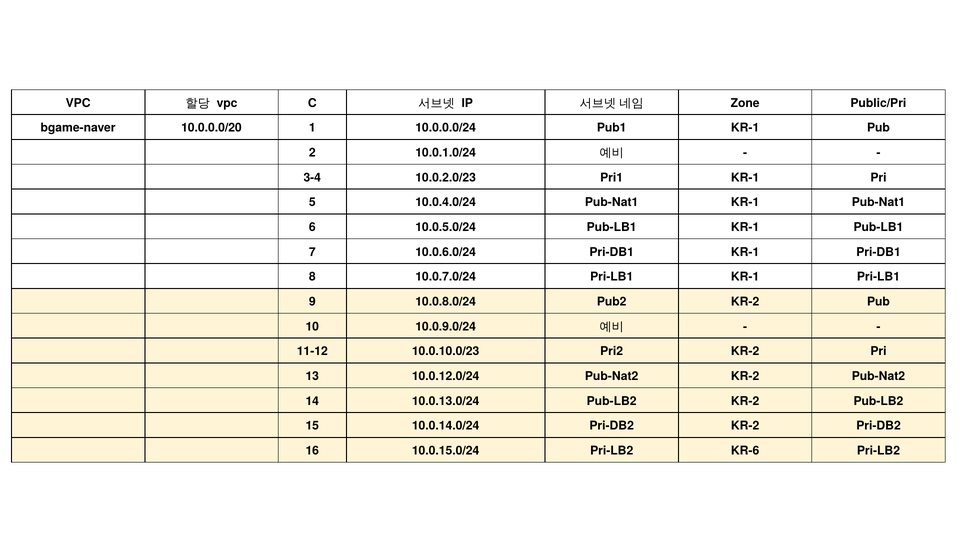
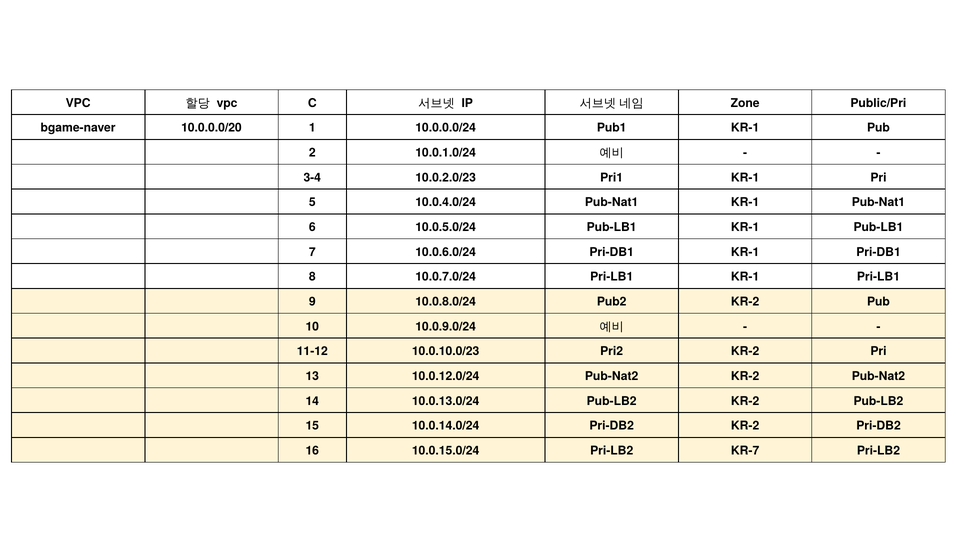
KR-6: KR-6 -> KR-7 (745, 451)
